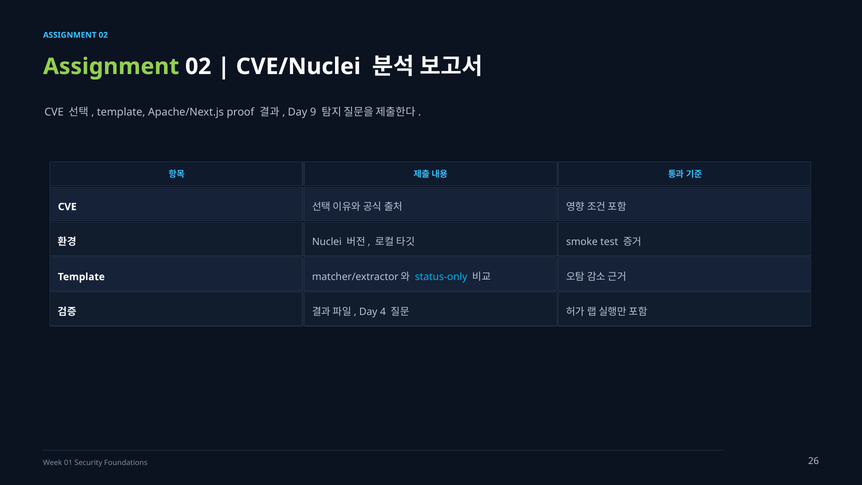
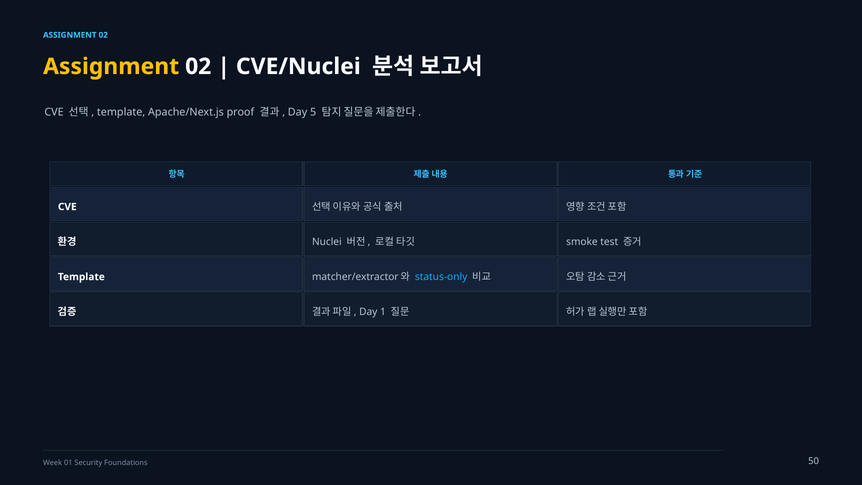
Assignment colour: light green -> yellow (111, 67)
9: 9 -> 5 (313, 112)
4: 4 -> 1 (383, 312)
26: 26 -> 50 (814, 461)
